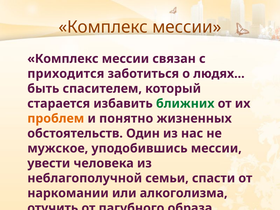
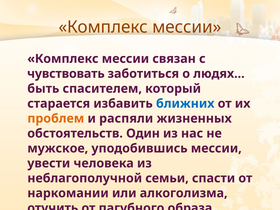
приходится: приходится -> чувствовать (66, 74)
ближних colour: green -> blue (185, 104)
понятно: понятно -> распяли (126, 118)
